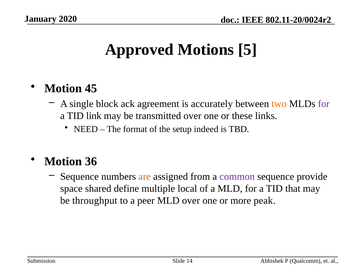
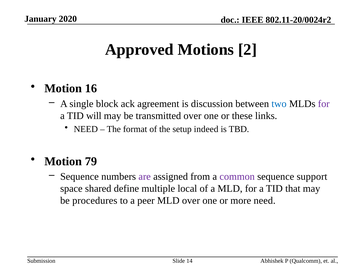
5: 5 -> 2 (248, 49)
45: 45 -> 16 (91, 88)
accurately: accurately -> discussion (212, 103)
two colour: orange -> blue (279, 103)
link: link -> will (94, 116)
36: 36 -> 79 (91, 161)
are colour: orange -> purple (145, 176)
provide: provide -> support (312, 176)
throughput: throughput -> procedures (95, 200)
more peak: peak -> need (265, 200)
